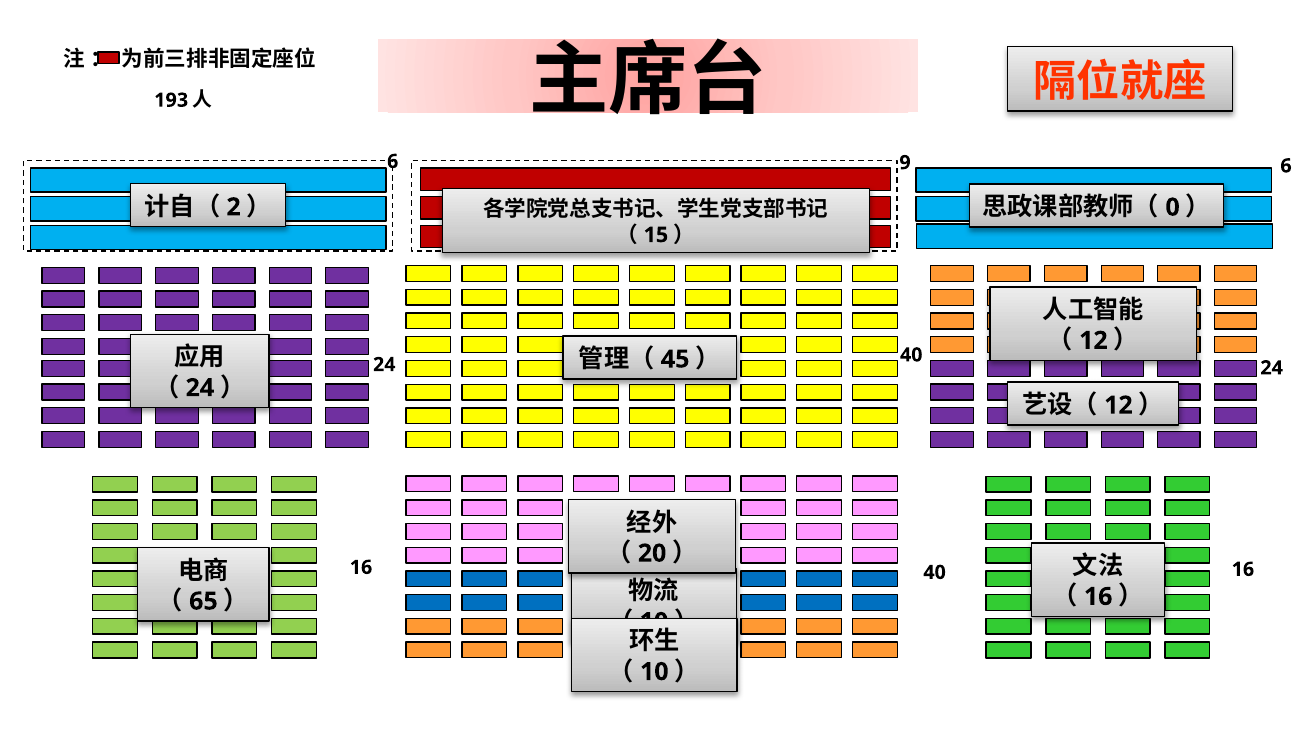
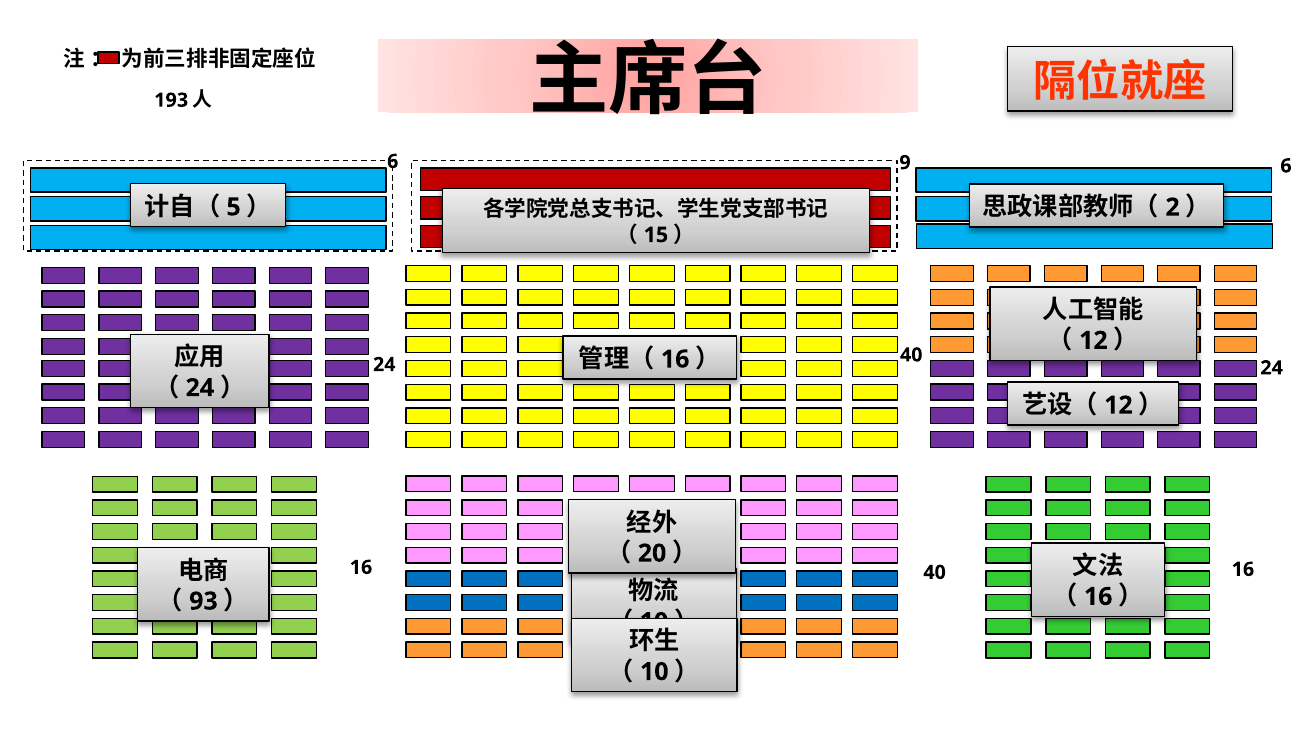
2: 2 -> 5 (234, 207)
0: 0 -> 2 (1173, 207)
45: 45 -> 16 (675, 359)
65: 65 -> 93 (203, 601)
